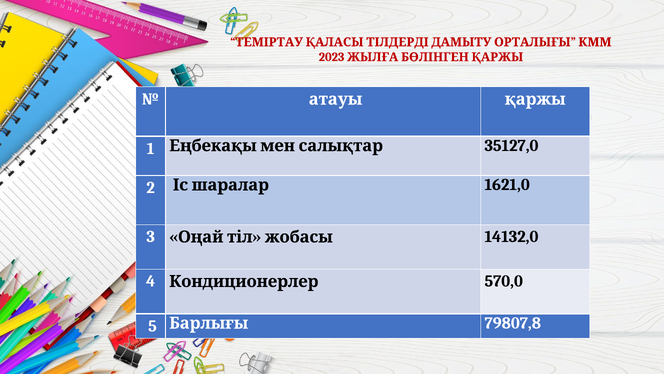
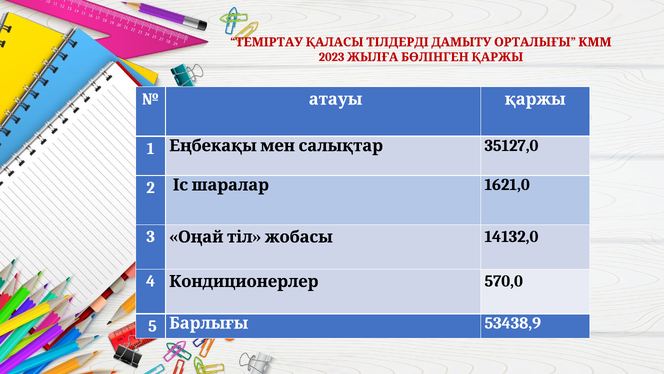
79807,8: 79807,8 -> 53438,9 (513, 323)
